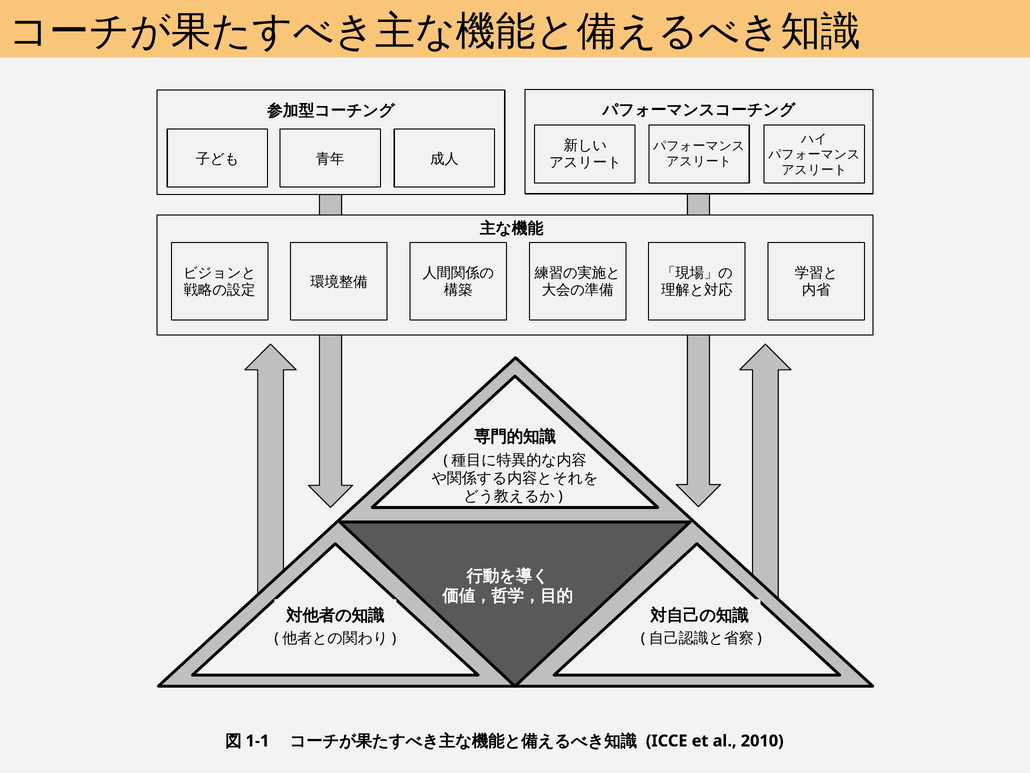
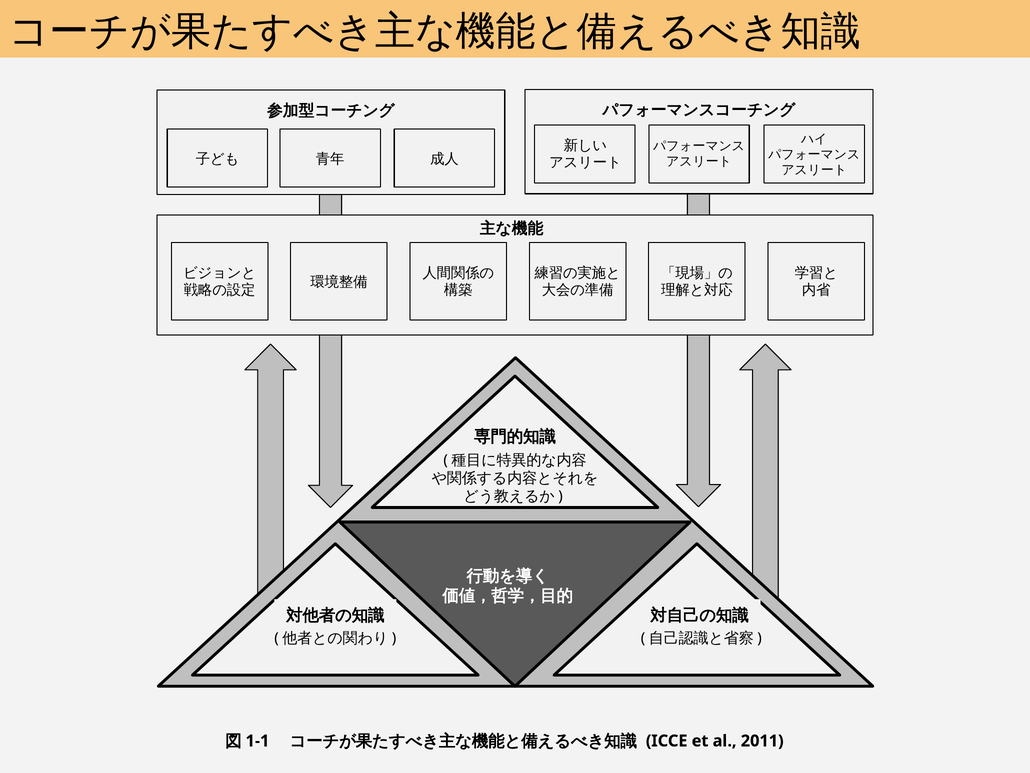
2010: 2010 -> 2011 (762, 740)
